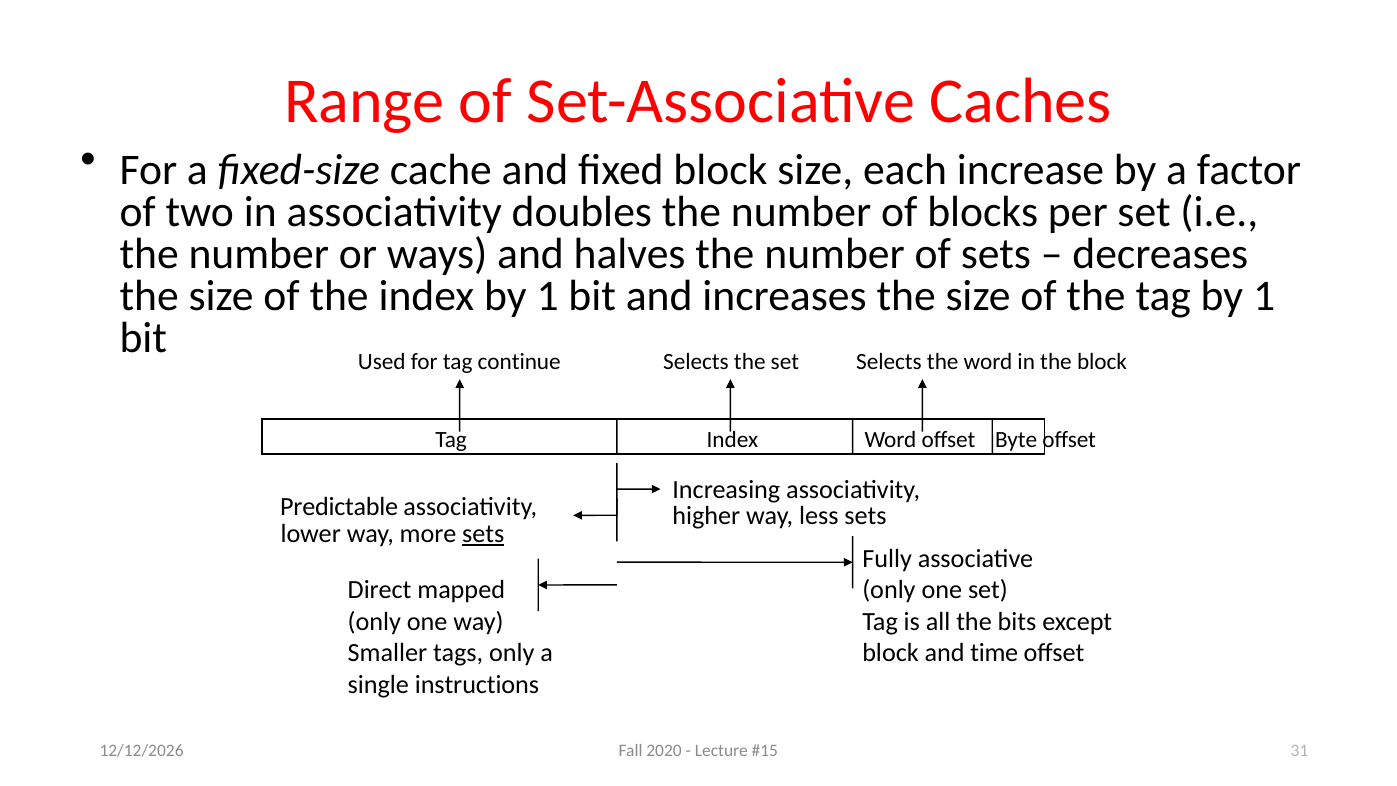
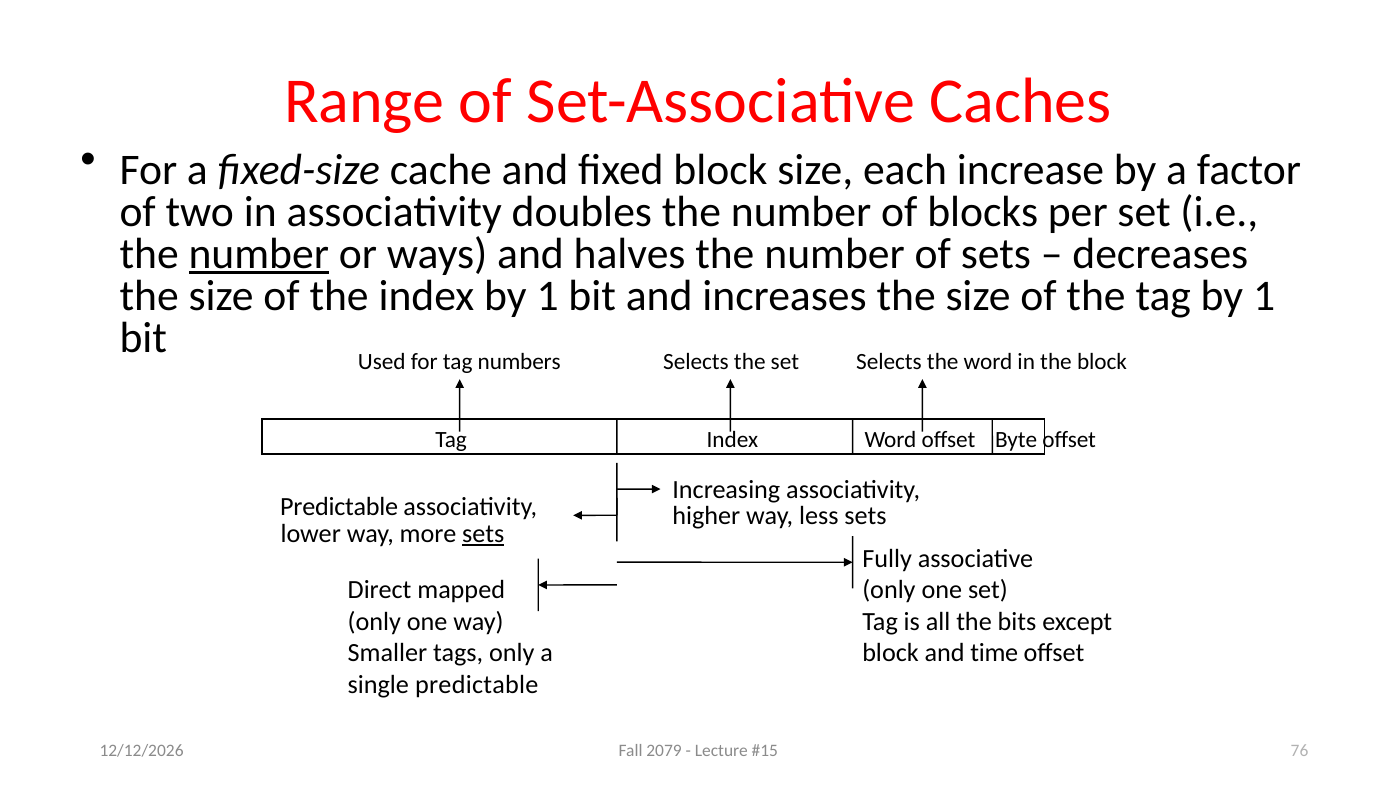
number underline: none -> present (259, 254)
continue: continue -> numbers (519, 361)
single instructions: instructions -> predictable (477, 684)
2020: 2020 -> 2079 (664, 750)
31: 31 -> 76 (1300, 750)
